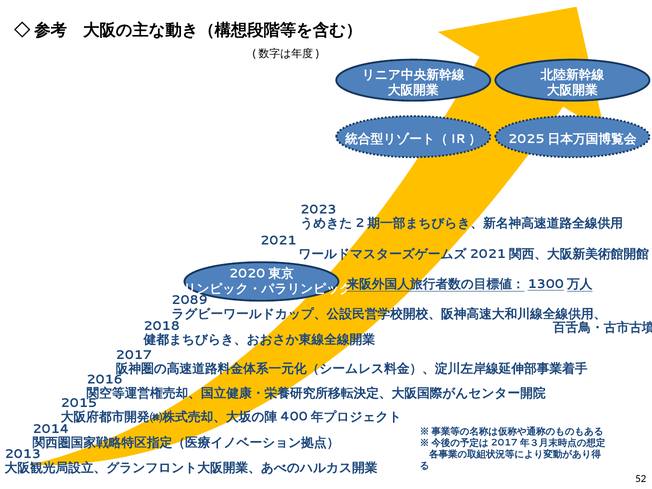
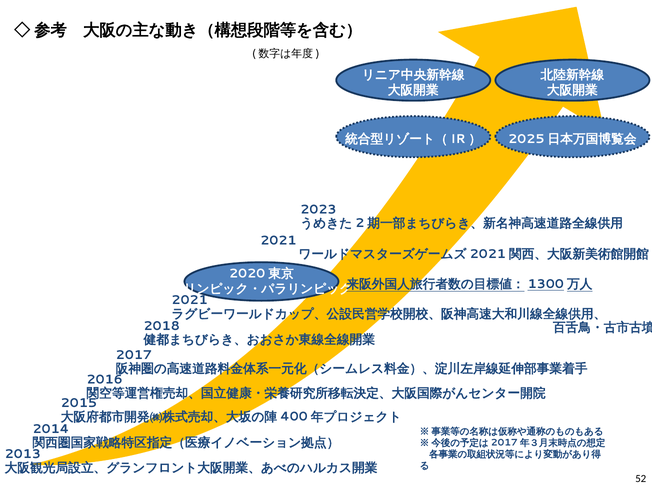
2089: 2089 -> 2021 (190, 300)
